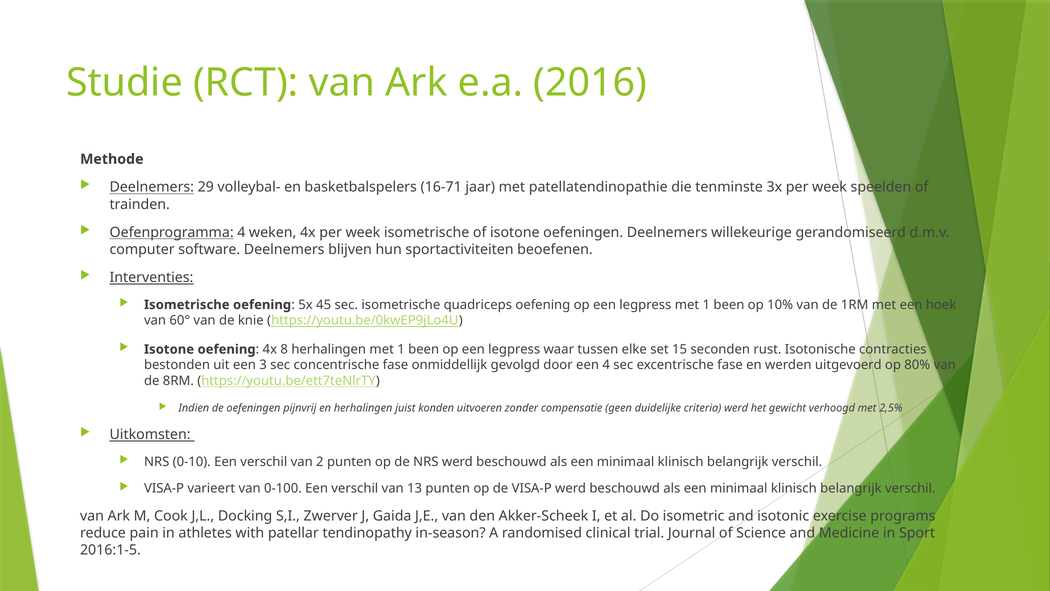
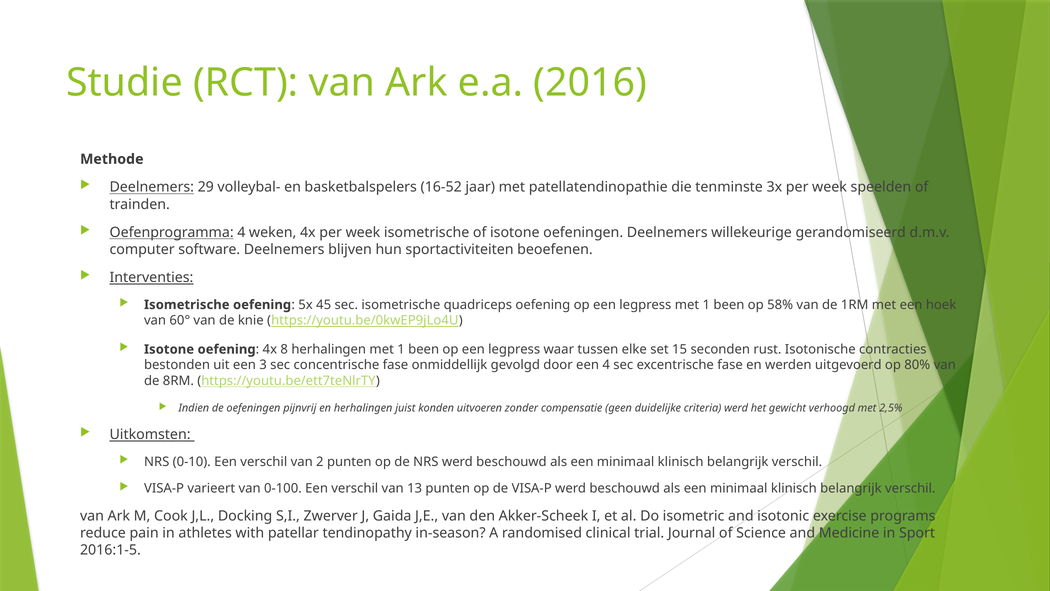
16-71: 16-71 -> 16-52 (441, 187)
10%: 10% -> 58% (780, 305)
